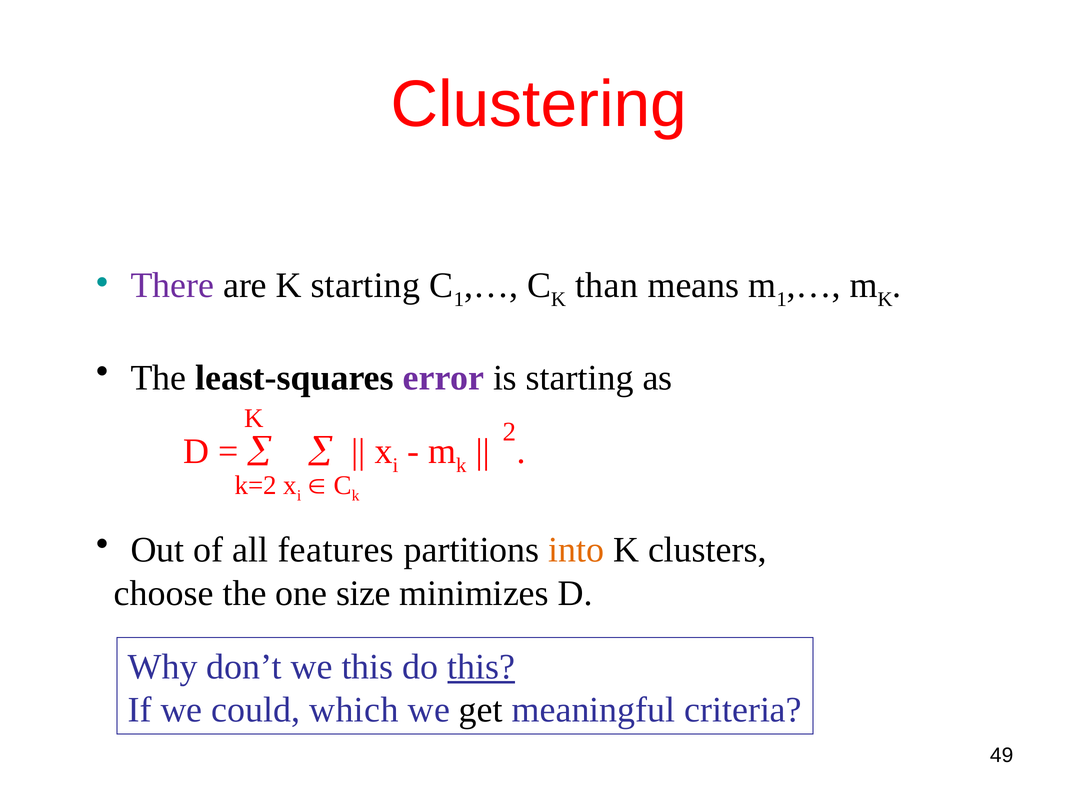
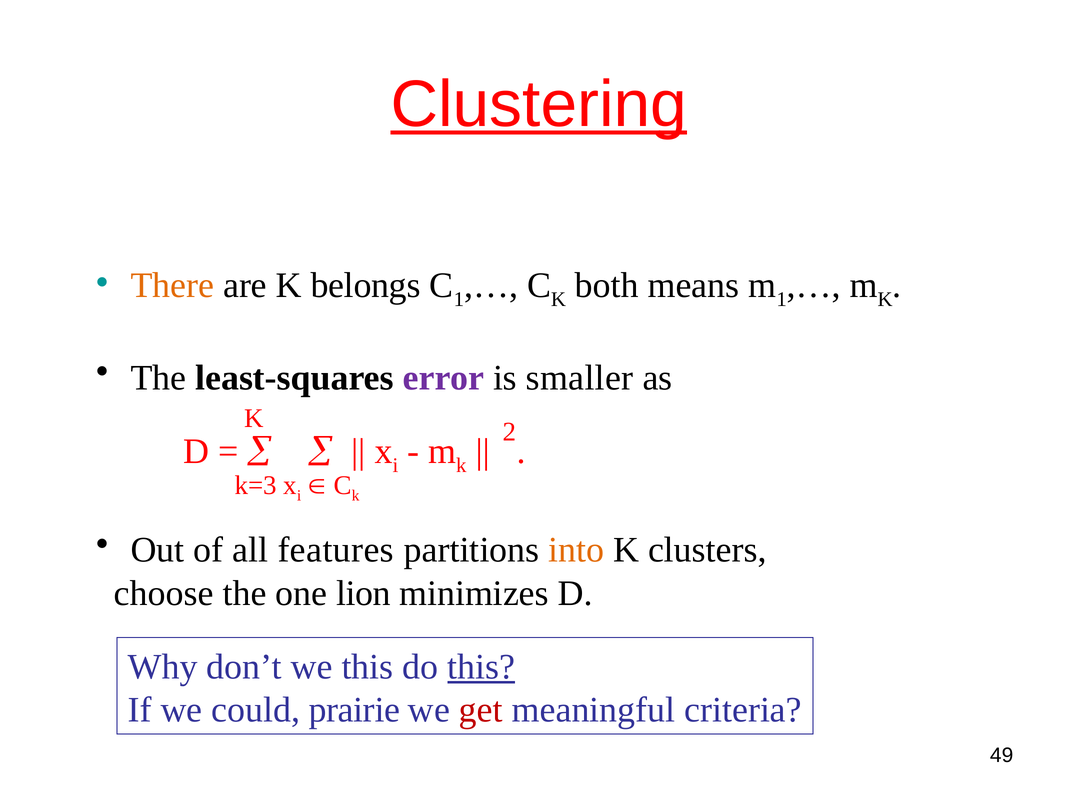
Clustering underline: none -> present (539, 104)
There colour: purple -> orange (172, 286)
K starting: starting -> belongs (366, 286)
than: than -> both (607, 286)
is starting: starting -> smaller (580, 378)
k=2: k=2 -> k=3 (256, 485)
size: size -> lion (363, 594)
which: which -> prairie (354, 710)
get colour: black -> red (481, 710)
